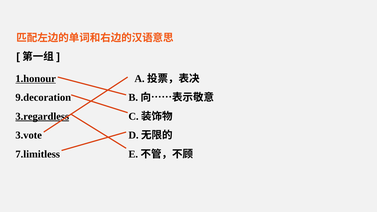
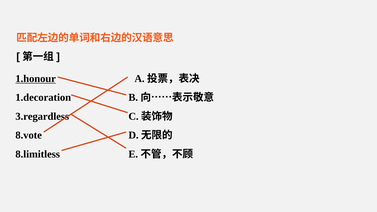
9.decoration: 9.decoration -> 1.decoration (43, 98)
3.regardless underline: present -> none (42, 116)
3.vote: 3.vote -> 8.vote (29, 135)
7.limitless: 7.limitless -> 8.limitless (38, 154)
